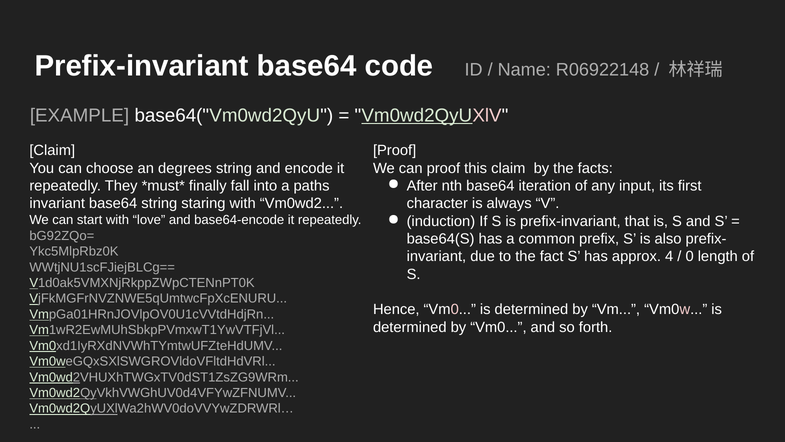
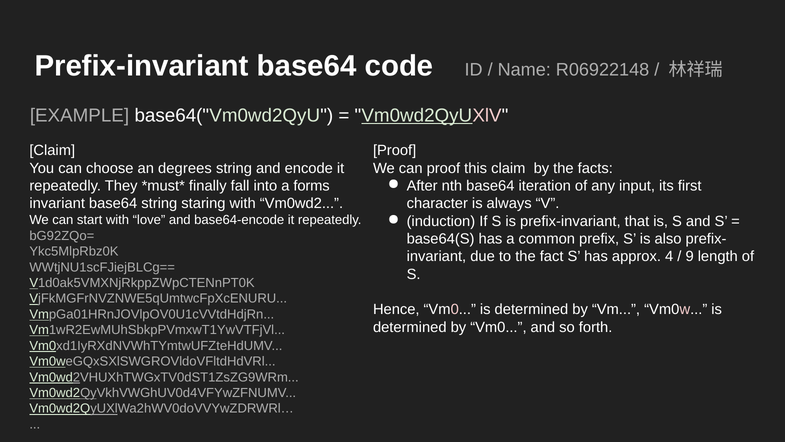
paths: paths -> forms (312, 186)
0: 0 -> 9 (690, 256)
